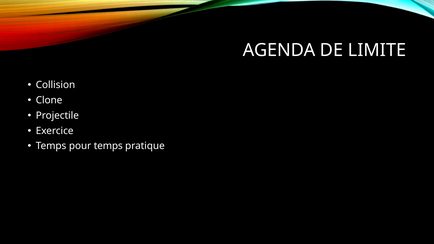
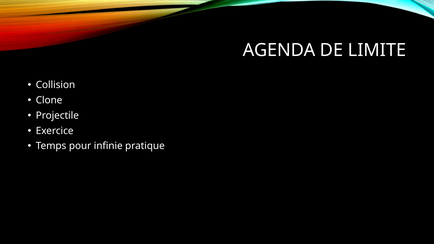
pour temps: temps -> infinie (108, 146)
